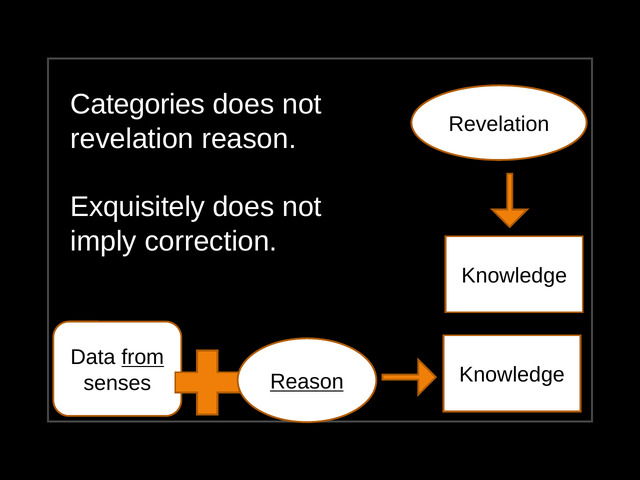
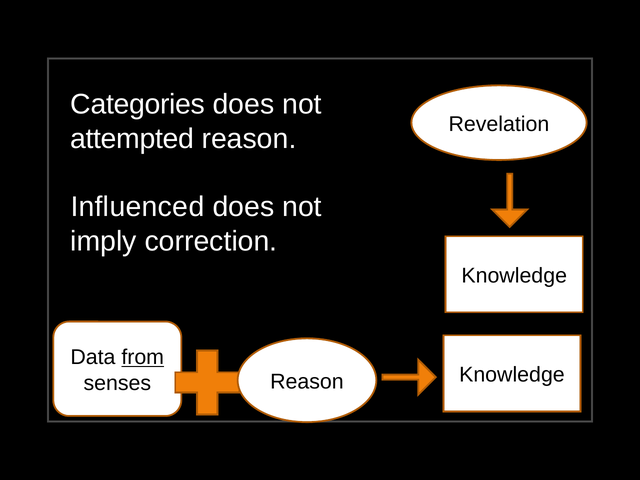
revelation: revelation -> attempted (132, 139)
Exquisitely: Exquisitely -> Influenced (137, 207)
Reason underline: present -> none (307, 382)
